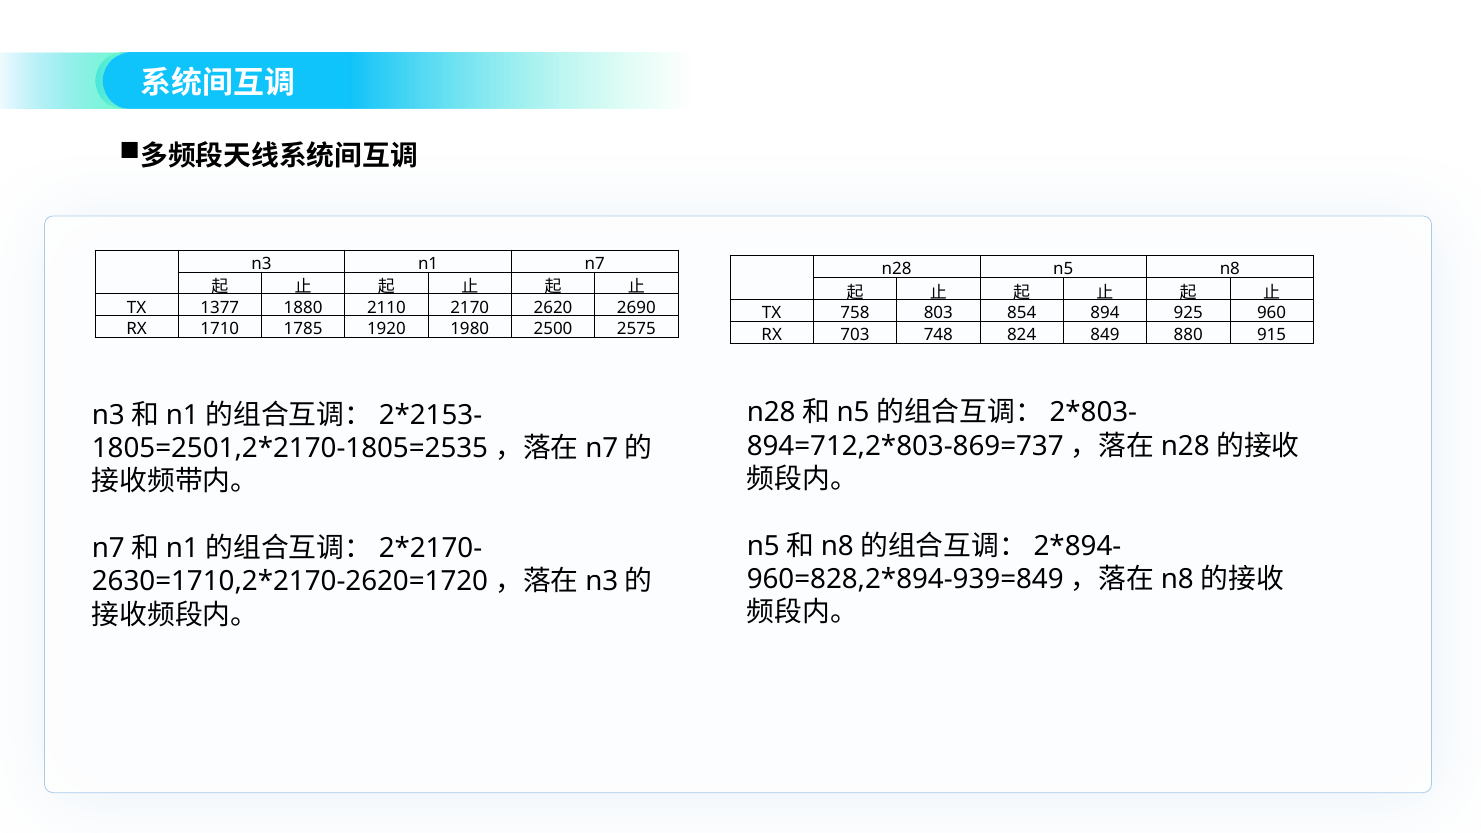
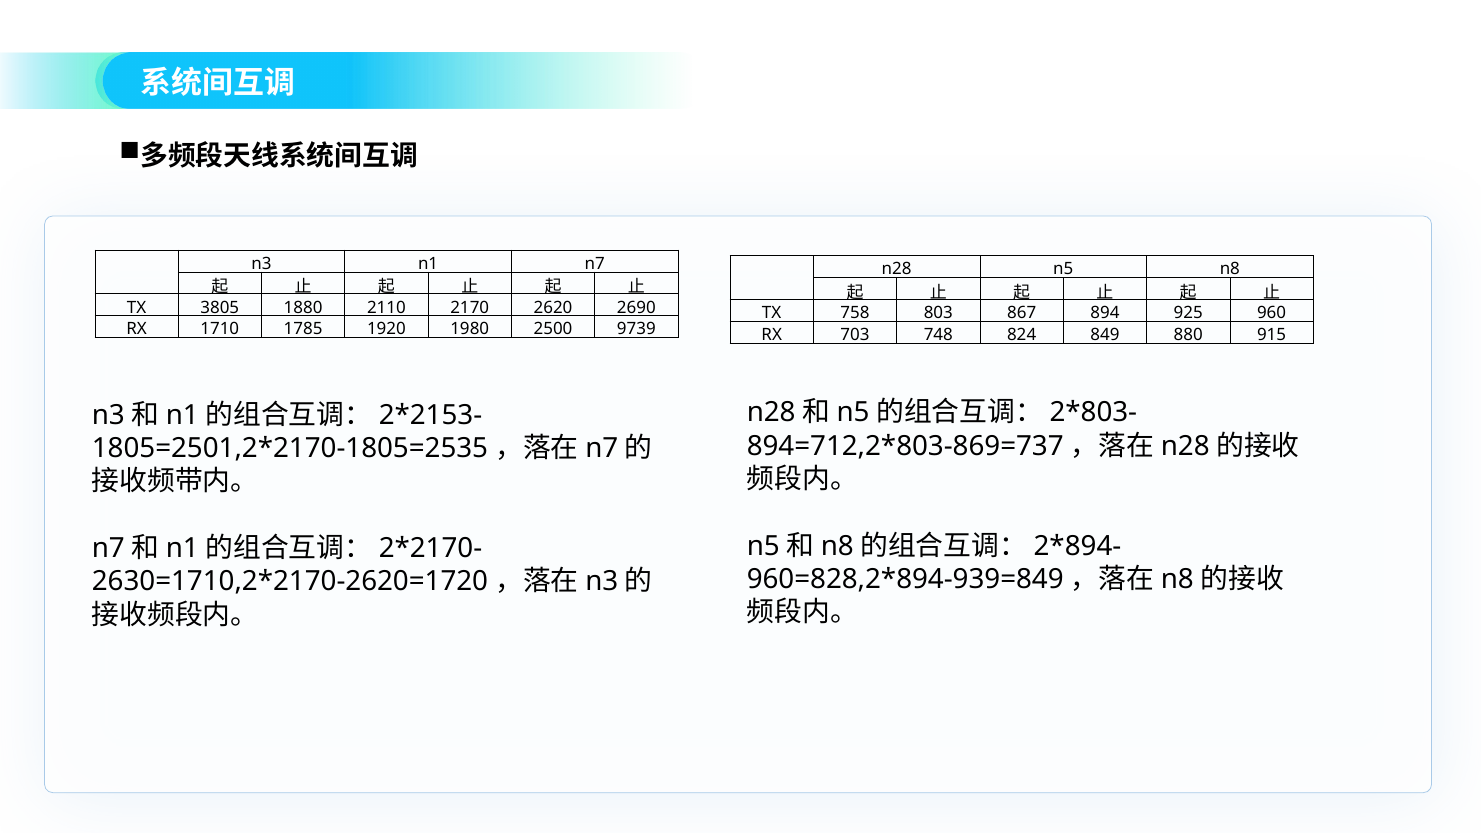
1377: 1377 -> 3805 (220, 307)
854: 854 -> 867 (1022, 313)
2575: 2575 -> 9739 (636, 329)
